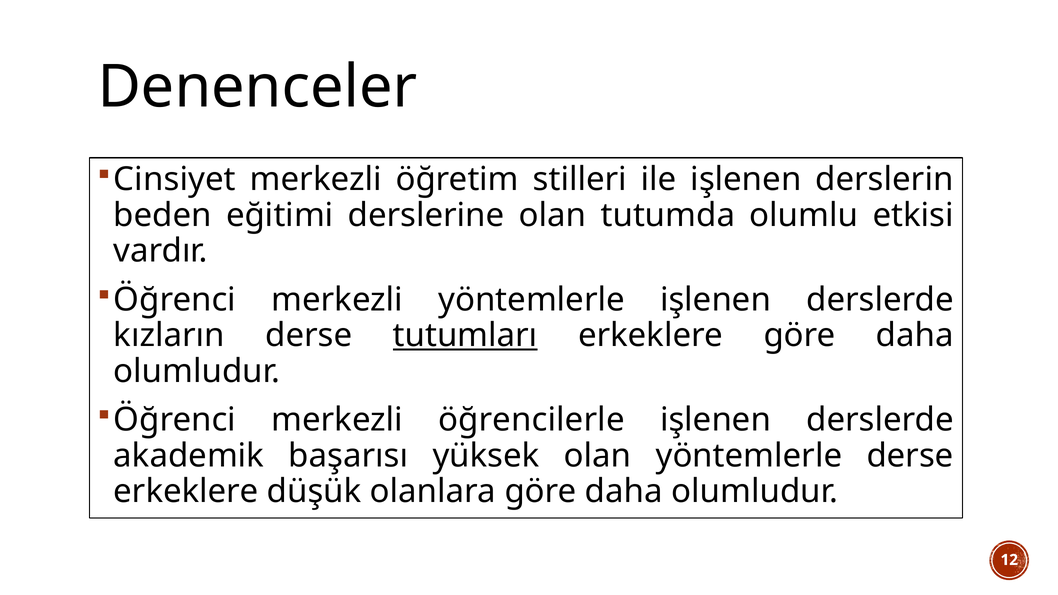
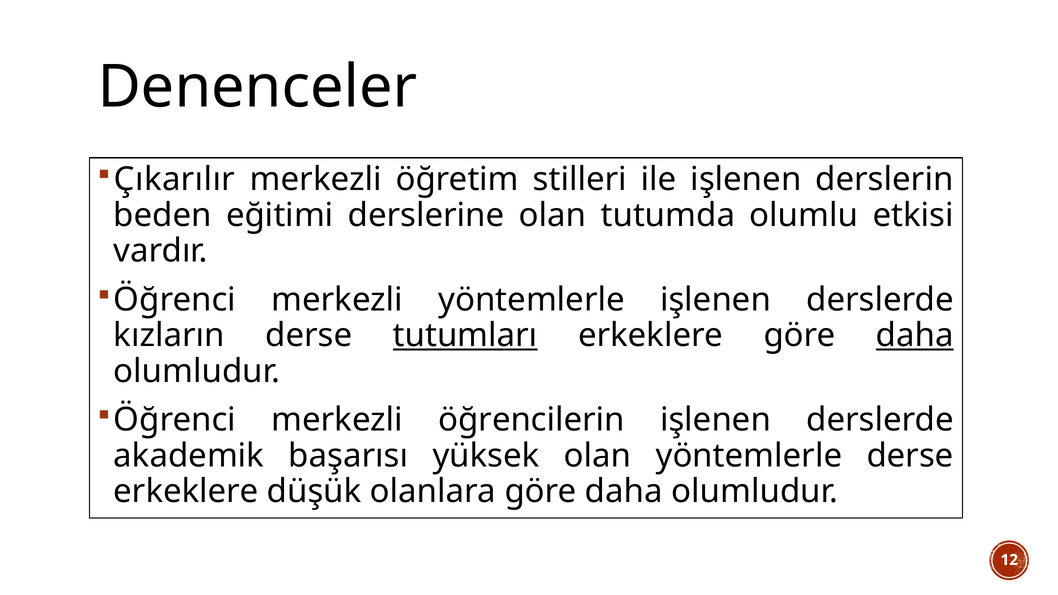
Cinsiyet: Cinsiyet -> Çıkarılır (175, 179)
daha underline: none -> present (915, 335)
öğrencilerle: öğrencilerle -> öğrencilerin (532, 420)
